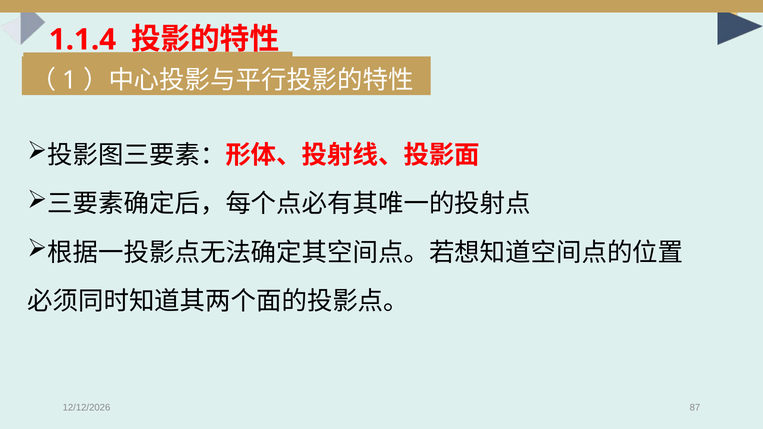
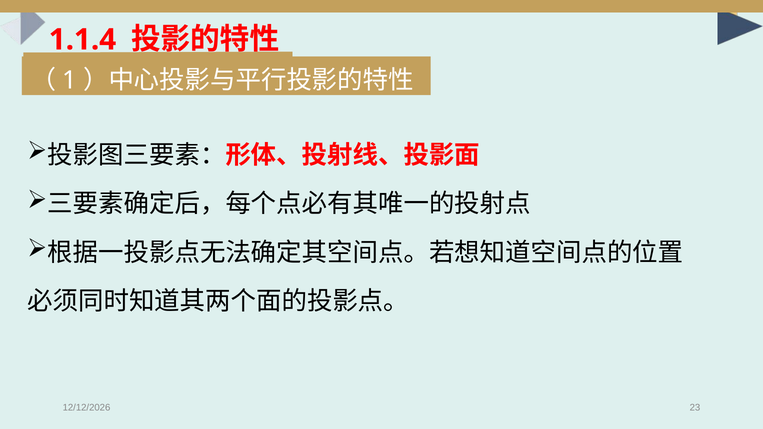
87: 87 -> 23 (695, 408)
